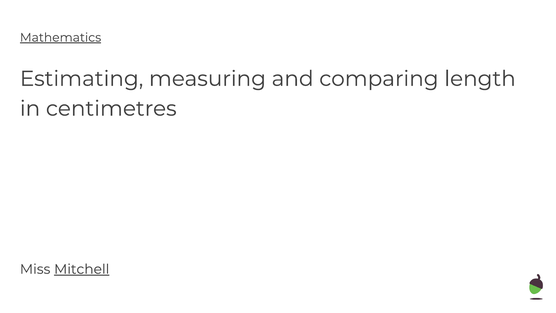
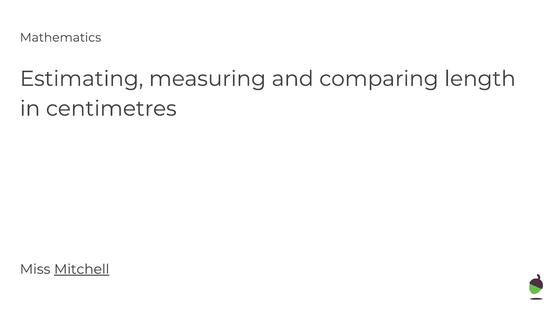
Mathematics underline: present -> none (61, 38)
